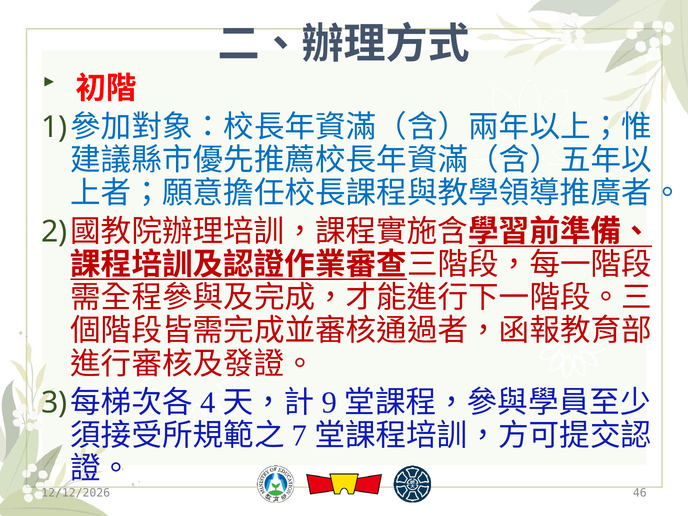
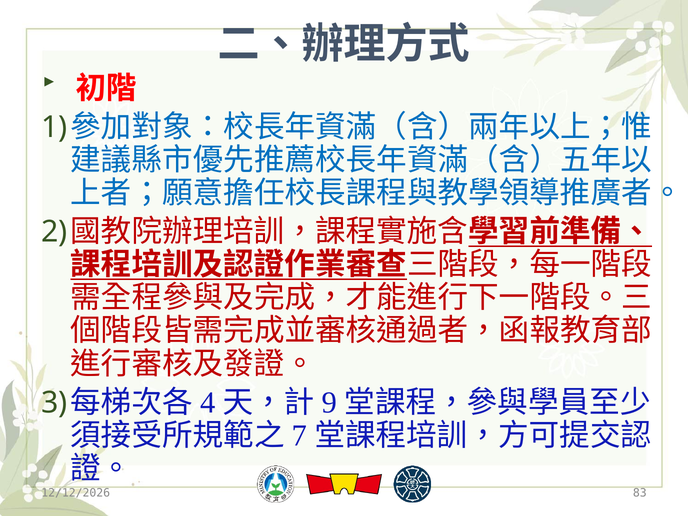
46: 46 -> 83 (640, 493)
